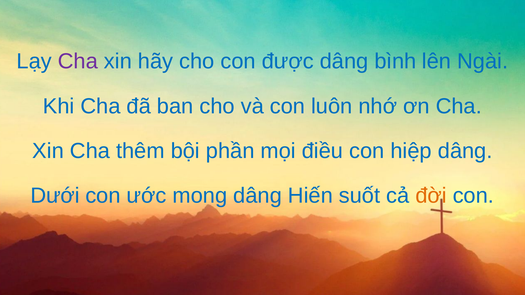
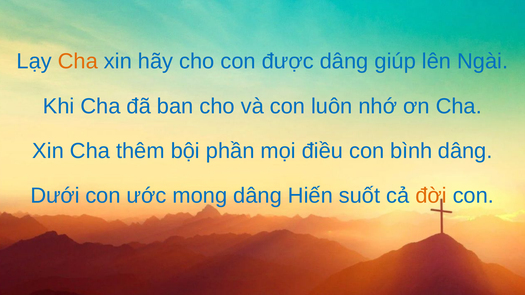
Cha colour: purple -> orange (78, 61)
bình: bình -> giúp (395, 61)
hiệp: hiệp -> bình (411, 151)
